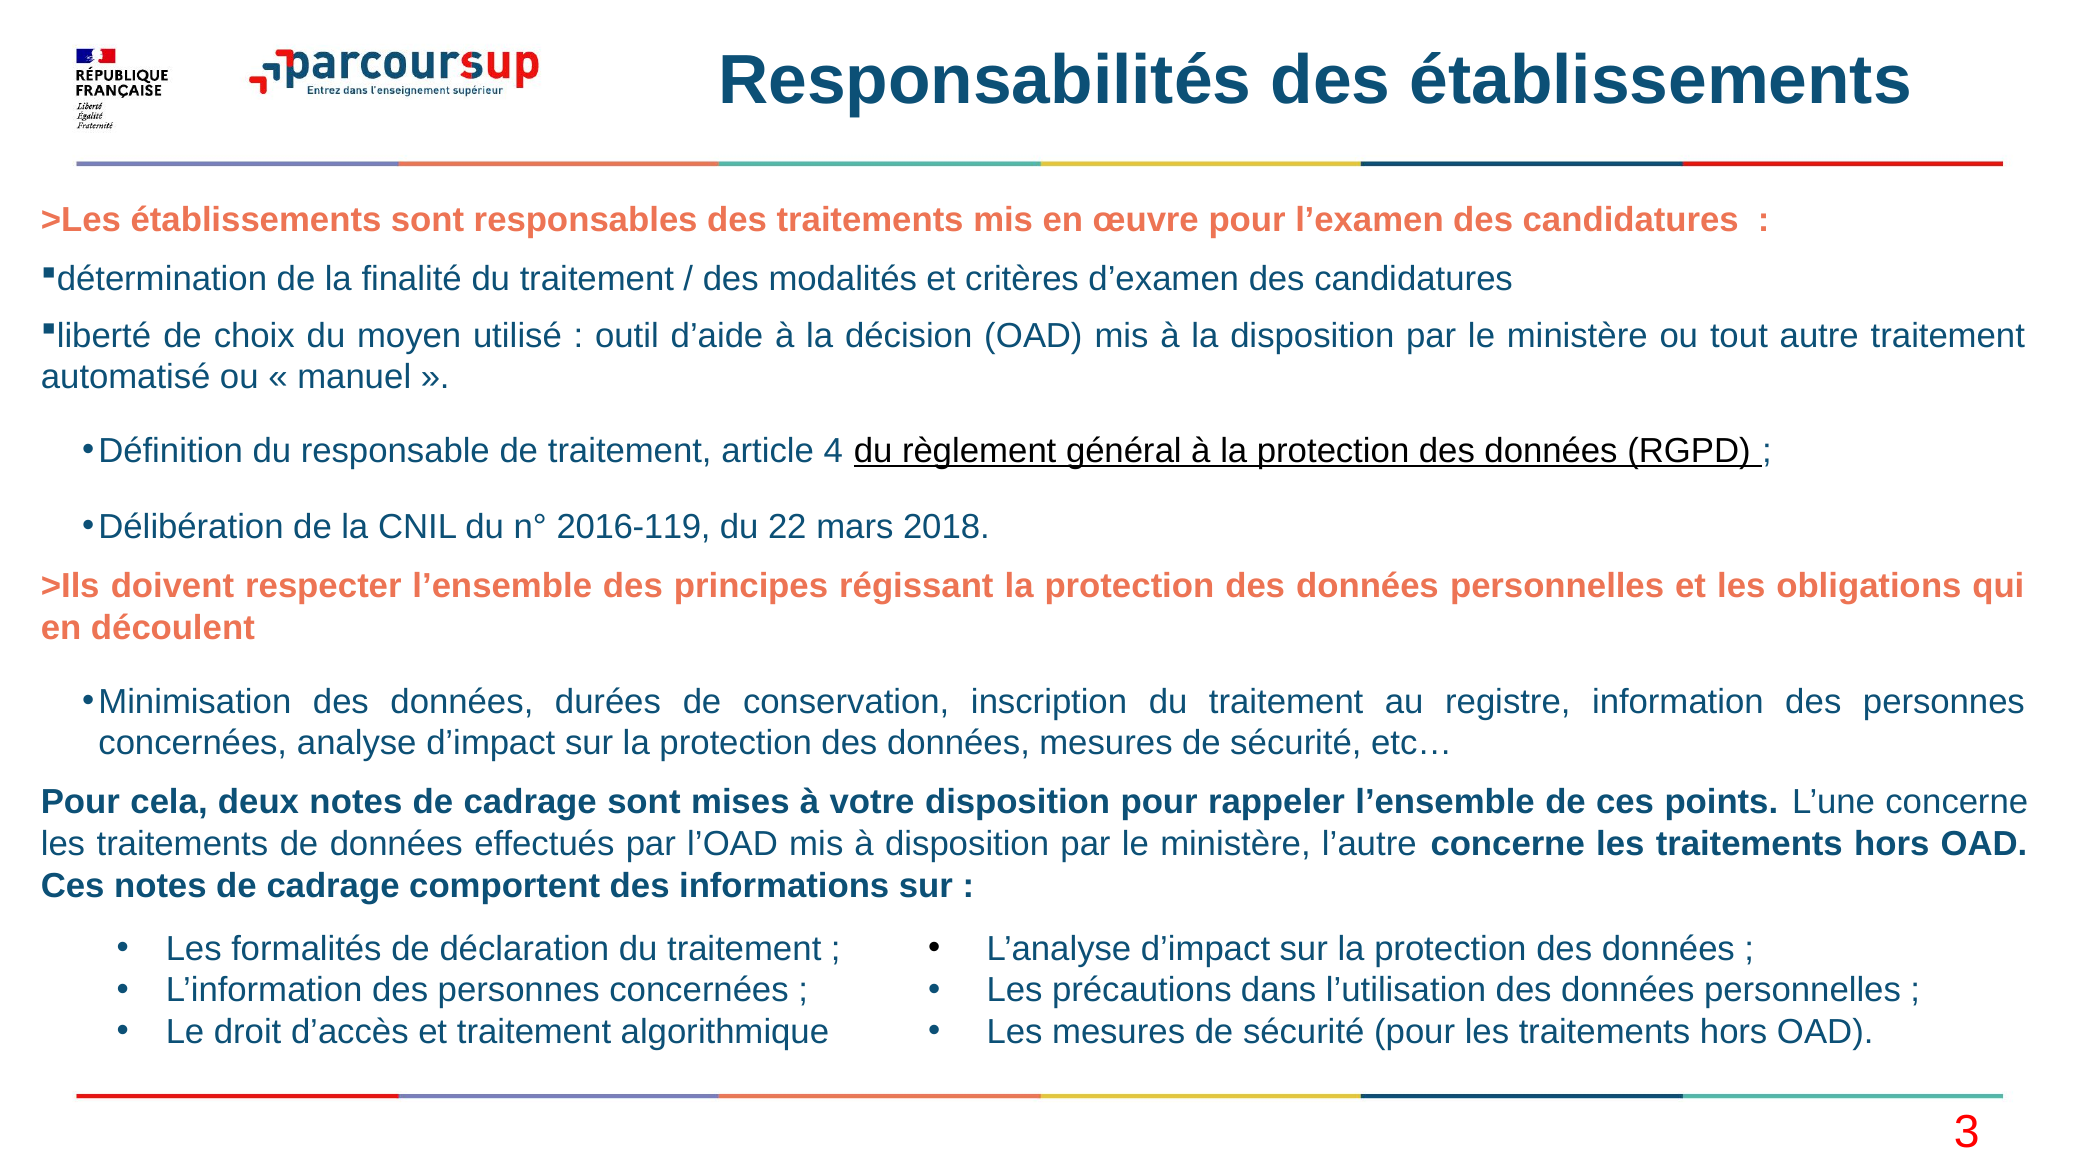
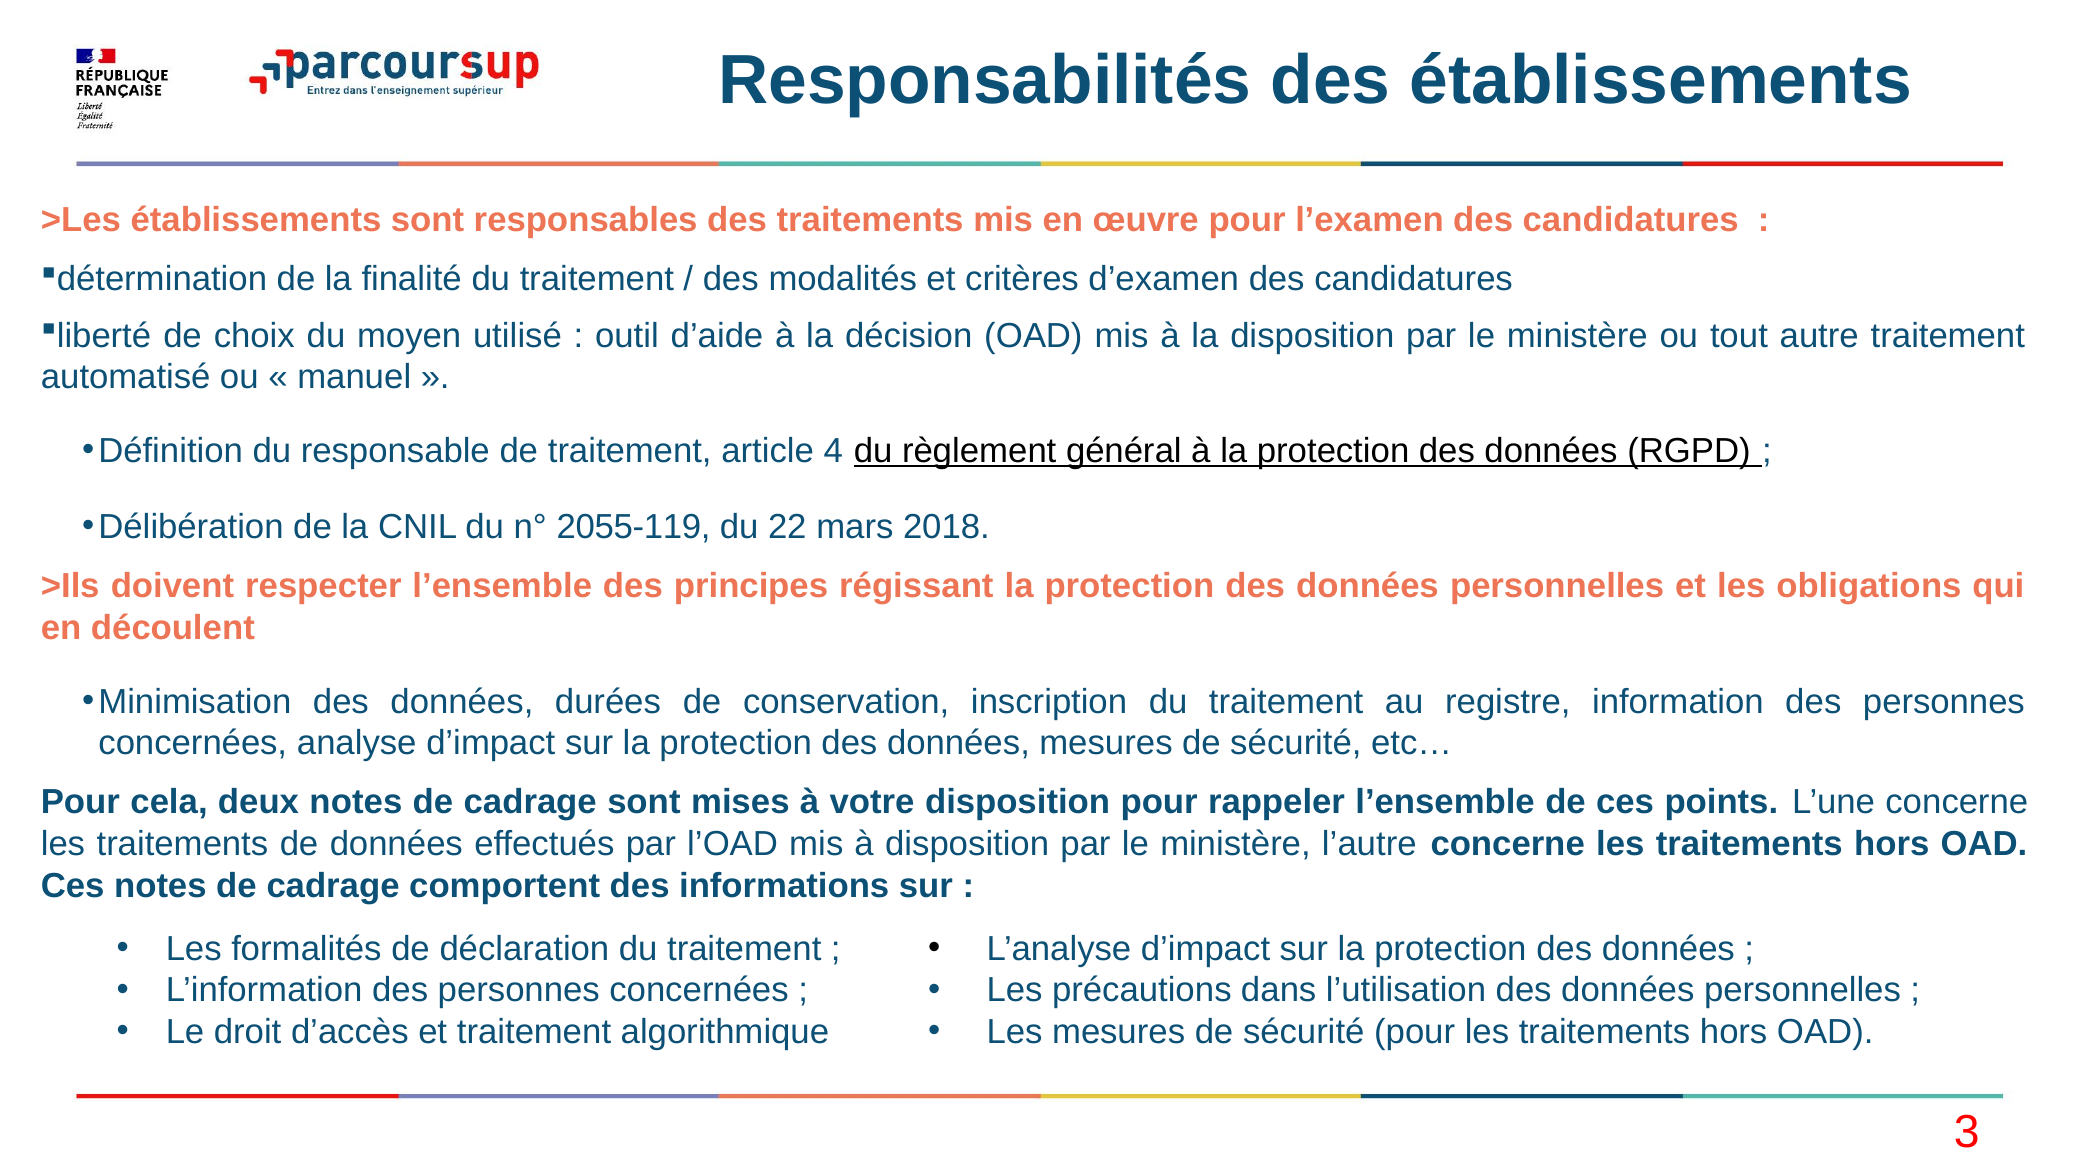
2016-119: 2016-119 -> 2055-119 (634, 528)
